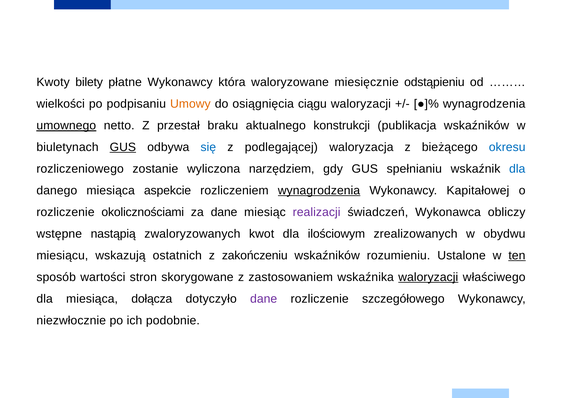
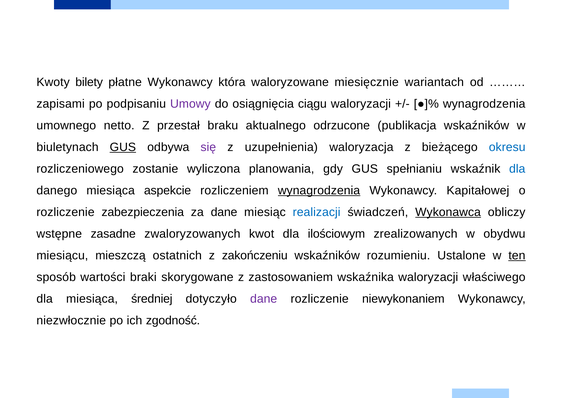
odstąpieniu: odstąpieniu -> wariantach (434, 82)
wielkości: wielkości -> zapisami (61, 104)
Umowy colour: orange -> purple (190, 104)
umownego underline: present -> none (66, 126)
konstrukcji: konstrukcji -> odrzucone (342, 126)
się colour: blue -> purple (208, 147)
podlegającej: podlegającej -> uzupełnienia (281, 147)
narzędziem: narzędziem -> planowania (282, 169)
okolicznościami: okolicznościami -> zabezpieczenia (143, 212)
realizacji colour: purple -> blue (317, 212)
Wykonawca underline: none -> present (448, 212)
nastąpią: nastąpią -> zasadne (113, 234)
wskazują: wskazują -> mieszczą (121, 256)
stron: stron -> braki (143, 277)
waloryzacji underline: present -> none (428, 277)
dołącza: dołącza -> średniej (152, 299)
szczegółowego: szczegółowego -> niewykonaniem (403, 299)
podobnie: podobnie -> zgodność (173, 321)
